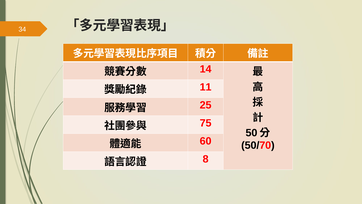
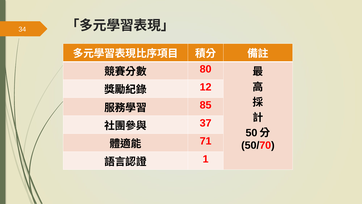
14: 14 -> 80 (206, 69)
11: 11 -> 12 (206, 87)
25: 25 -> 85 (206, 105)
75: 75 -> 37 (206, 123)
60: 60 -> 71 (206, 141)
8: 8 -> 1 (206, 159)
